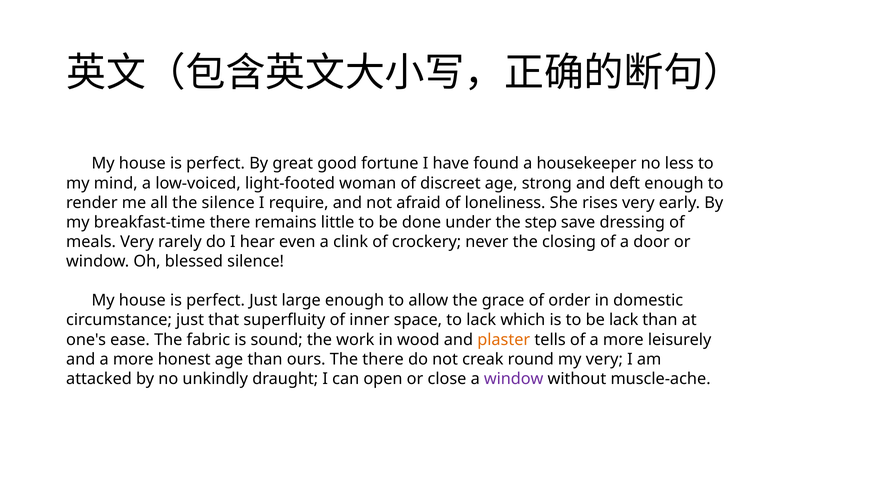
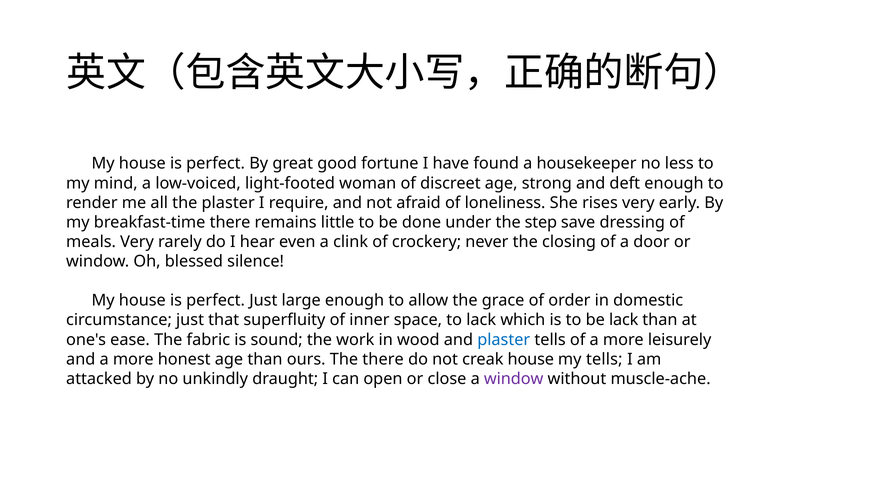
the silence: silence -> plaster (228, 203)
plaster colour: orange -> blue (504, 340)
creak round: round -> house (531, 359)
my very: very -> tells (604, 359)
